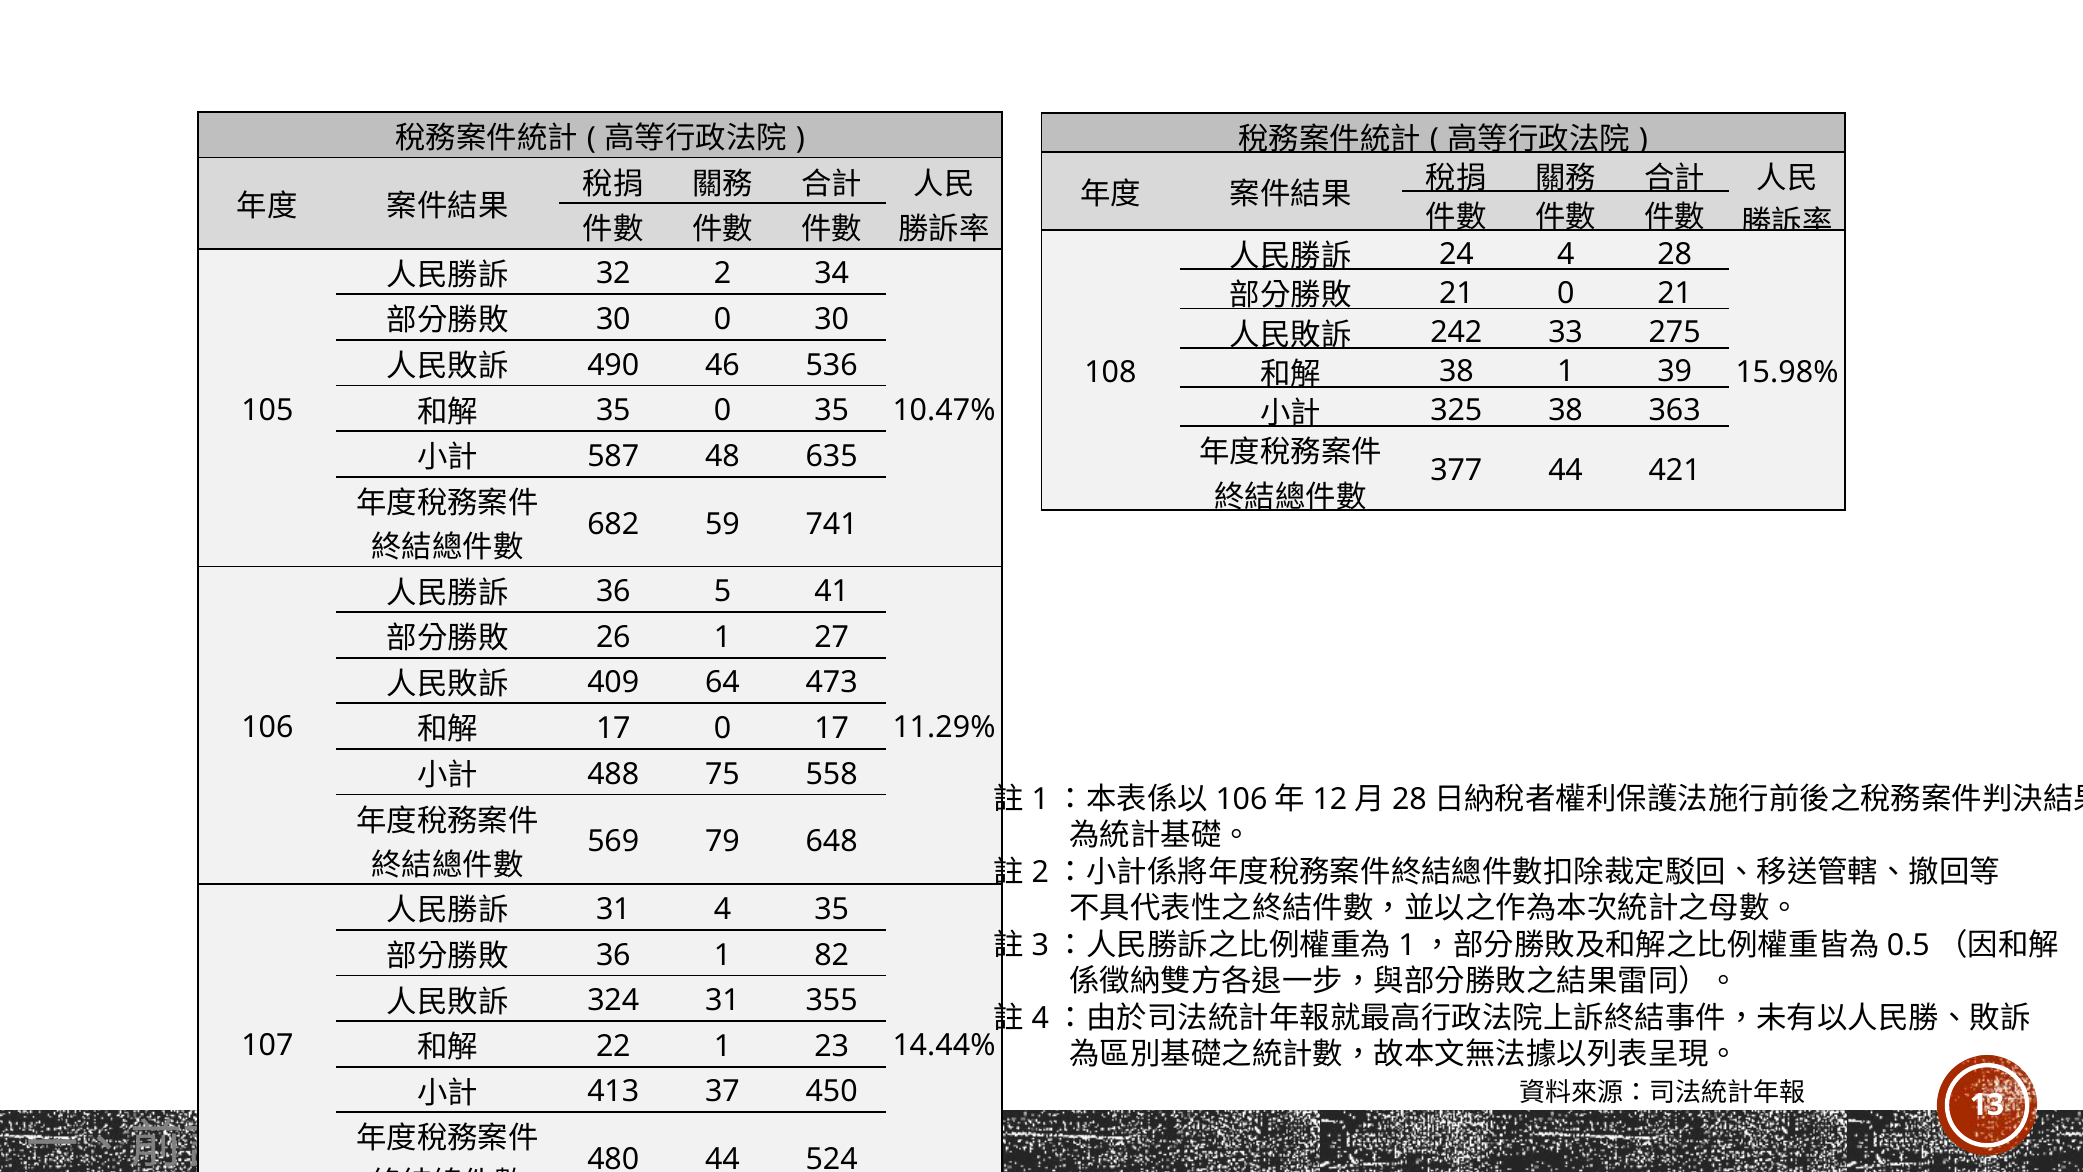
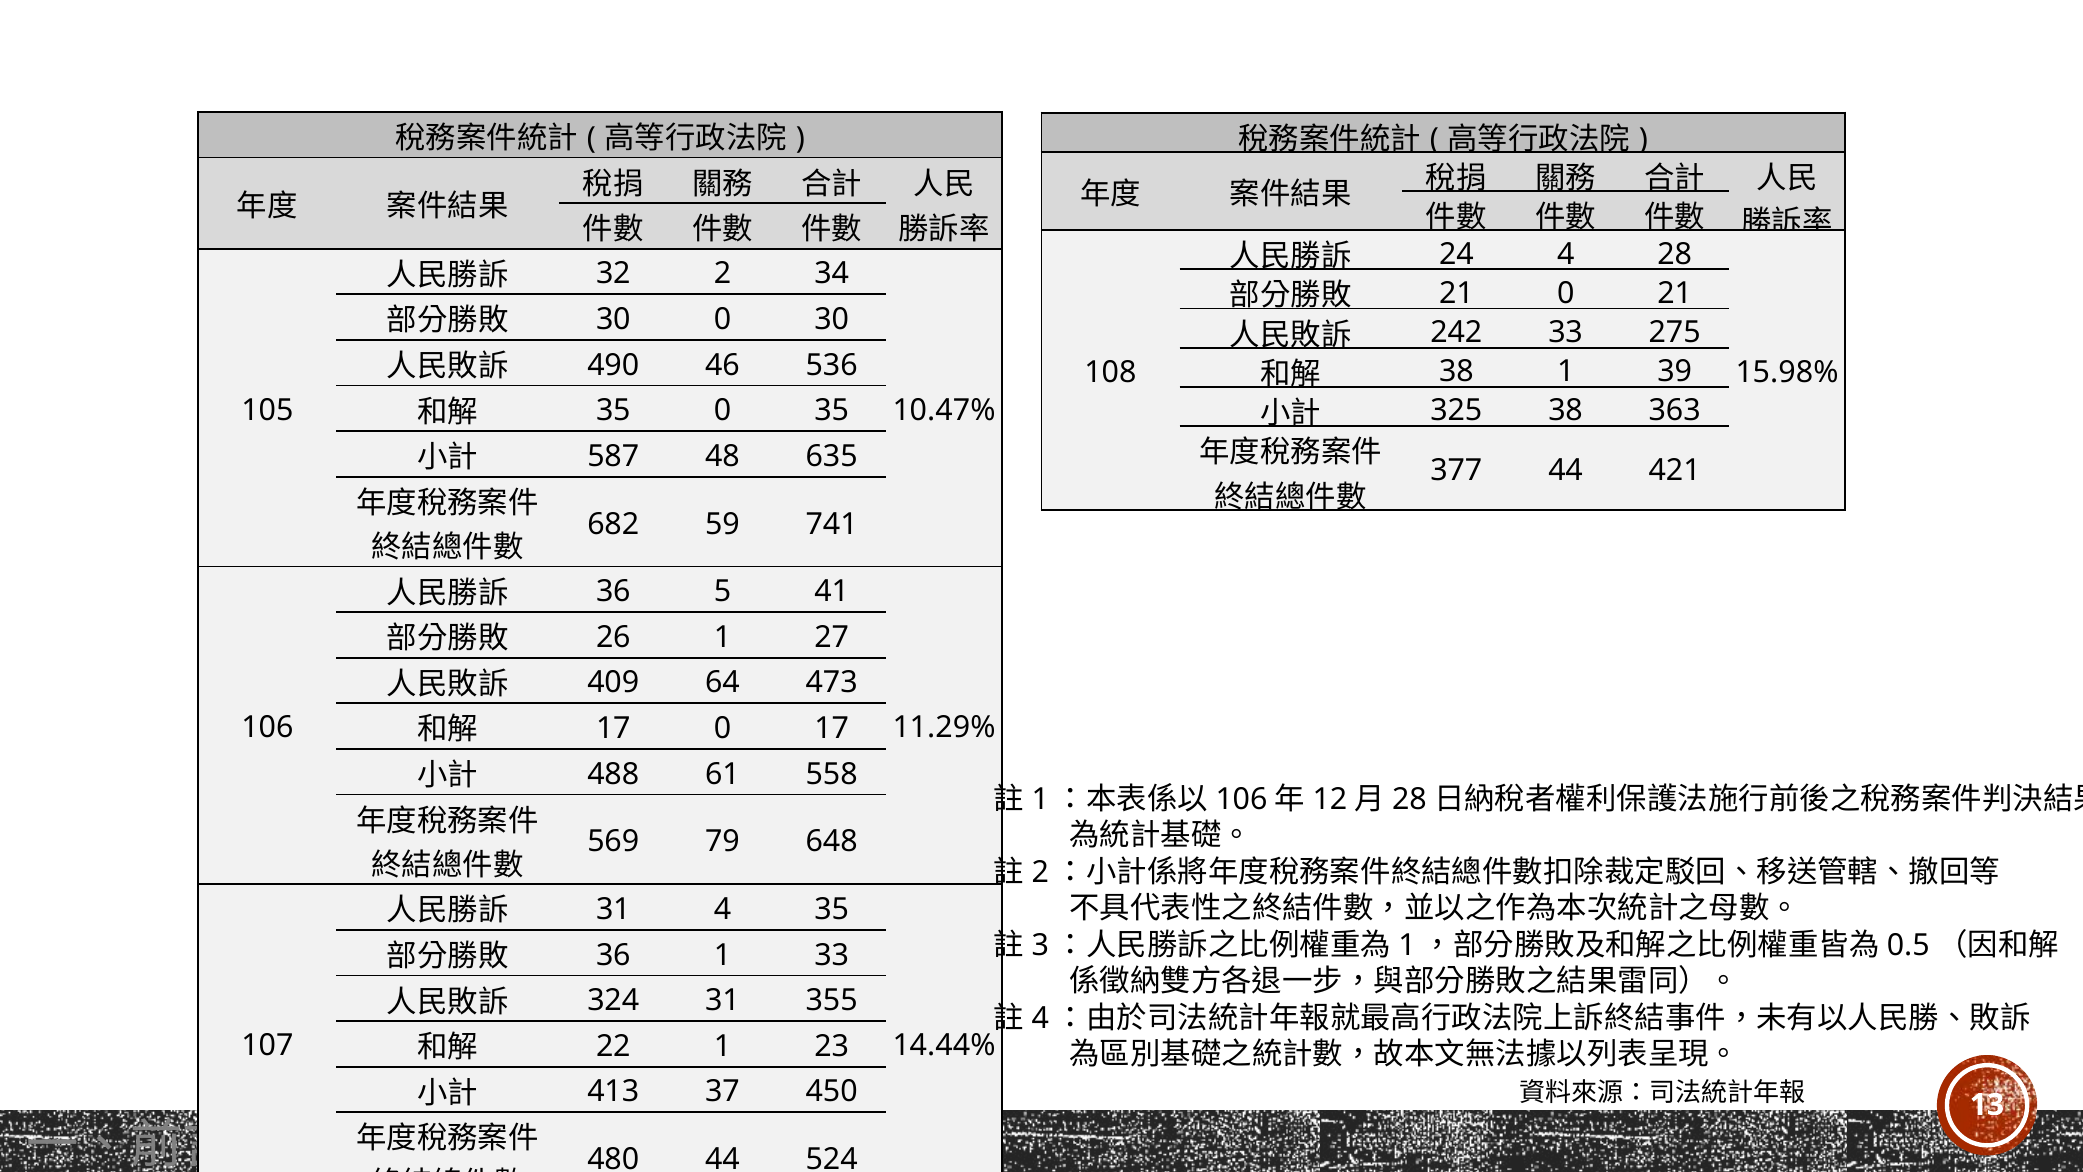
75: 75 -> 61 (723, 774)
1 82: 82 -> 33 (832, 955)
